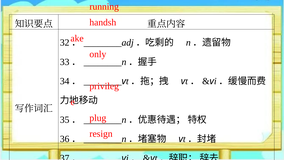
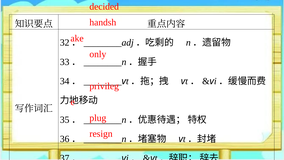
running: running -> decided (104, 6)
